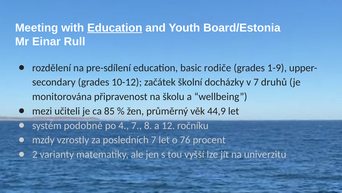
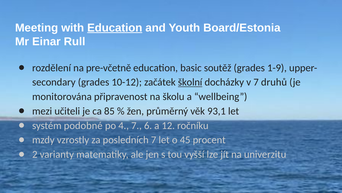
pre-sdílení: pre-sdílení -> pre-včetně (109, 68)
rodiče: rodiče -> soutěž (218, 68)
školní underline: none -> present (190, 82)
44,9: 44,9 -> 93,1 (217, 111)
8: 8 -> 6 (148, 125)
76: 76 -> 45 (185, 140)
